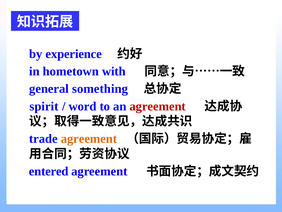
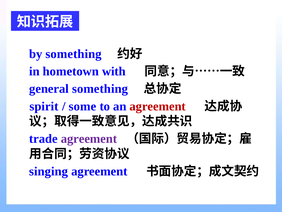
by experience: experience -> something (74, 54)
word: word -> some (82, 106)
agreement colour: orange -> purple (89, 138)
entered: entered -> singing (49, 171)
